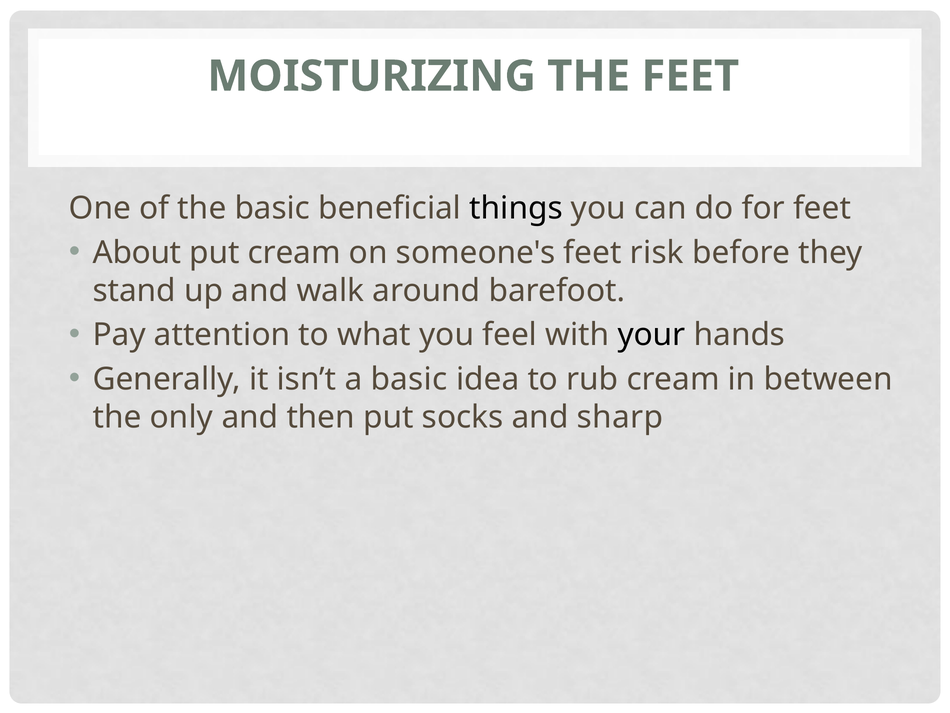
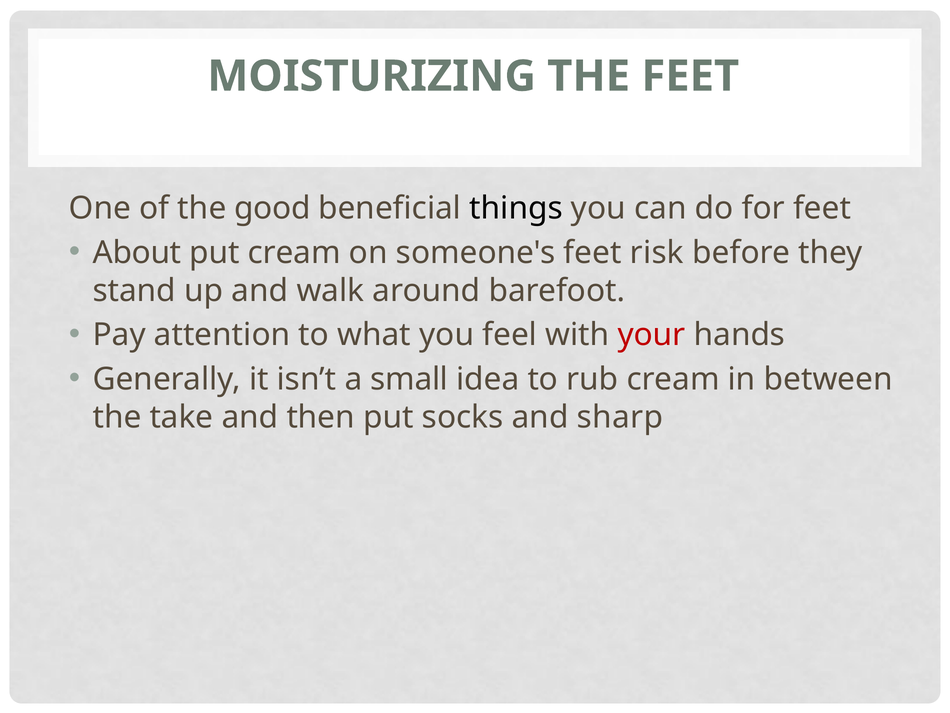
the basic: basic -> good (272, 208)
your colour: black -> red (651, 335)
a basic: basic -> small (409, 379)
only: only -> take (181, 417)
